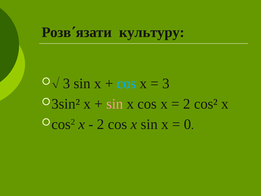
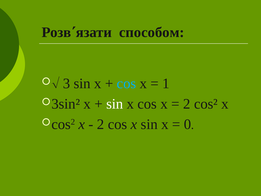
культуру: культуру -> способом (152, 32)
3: 3 -> 1 (166, 83)
sin colour: pink -> white (115, 104)
